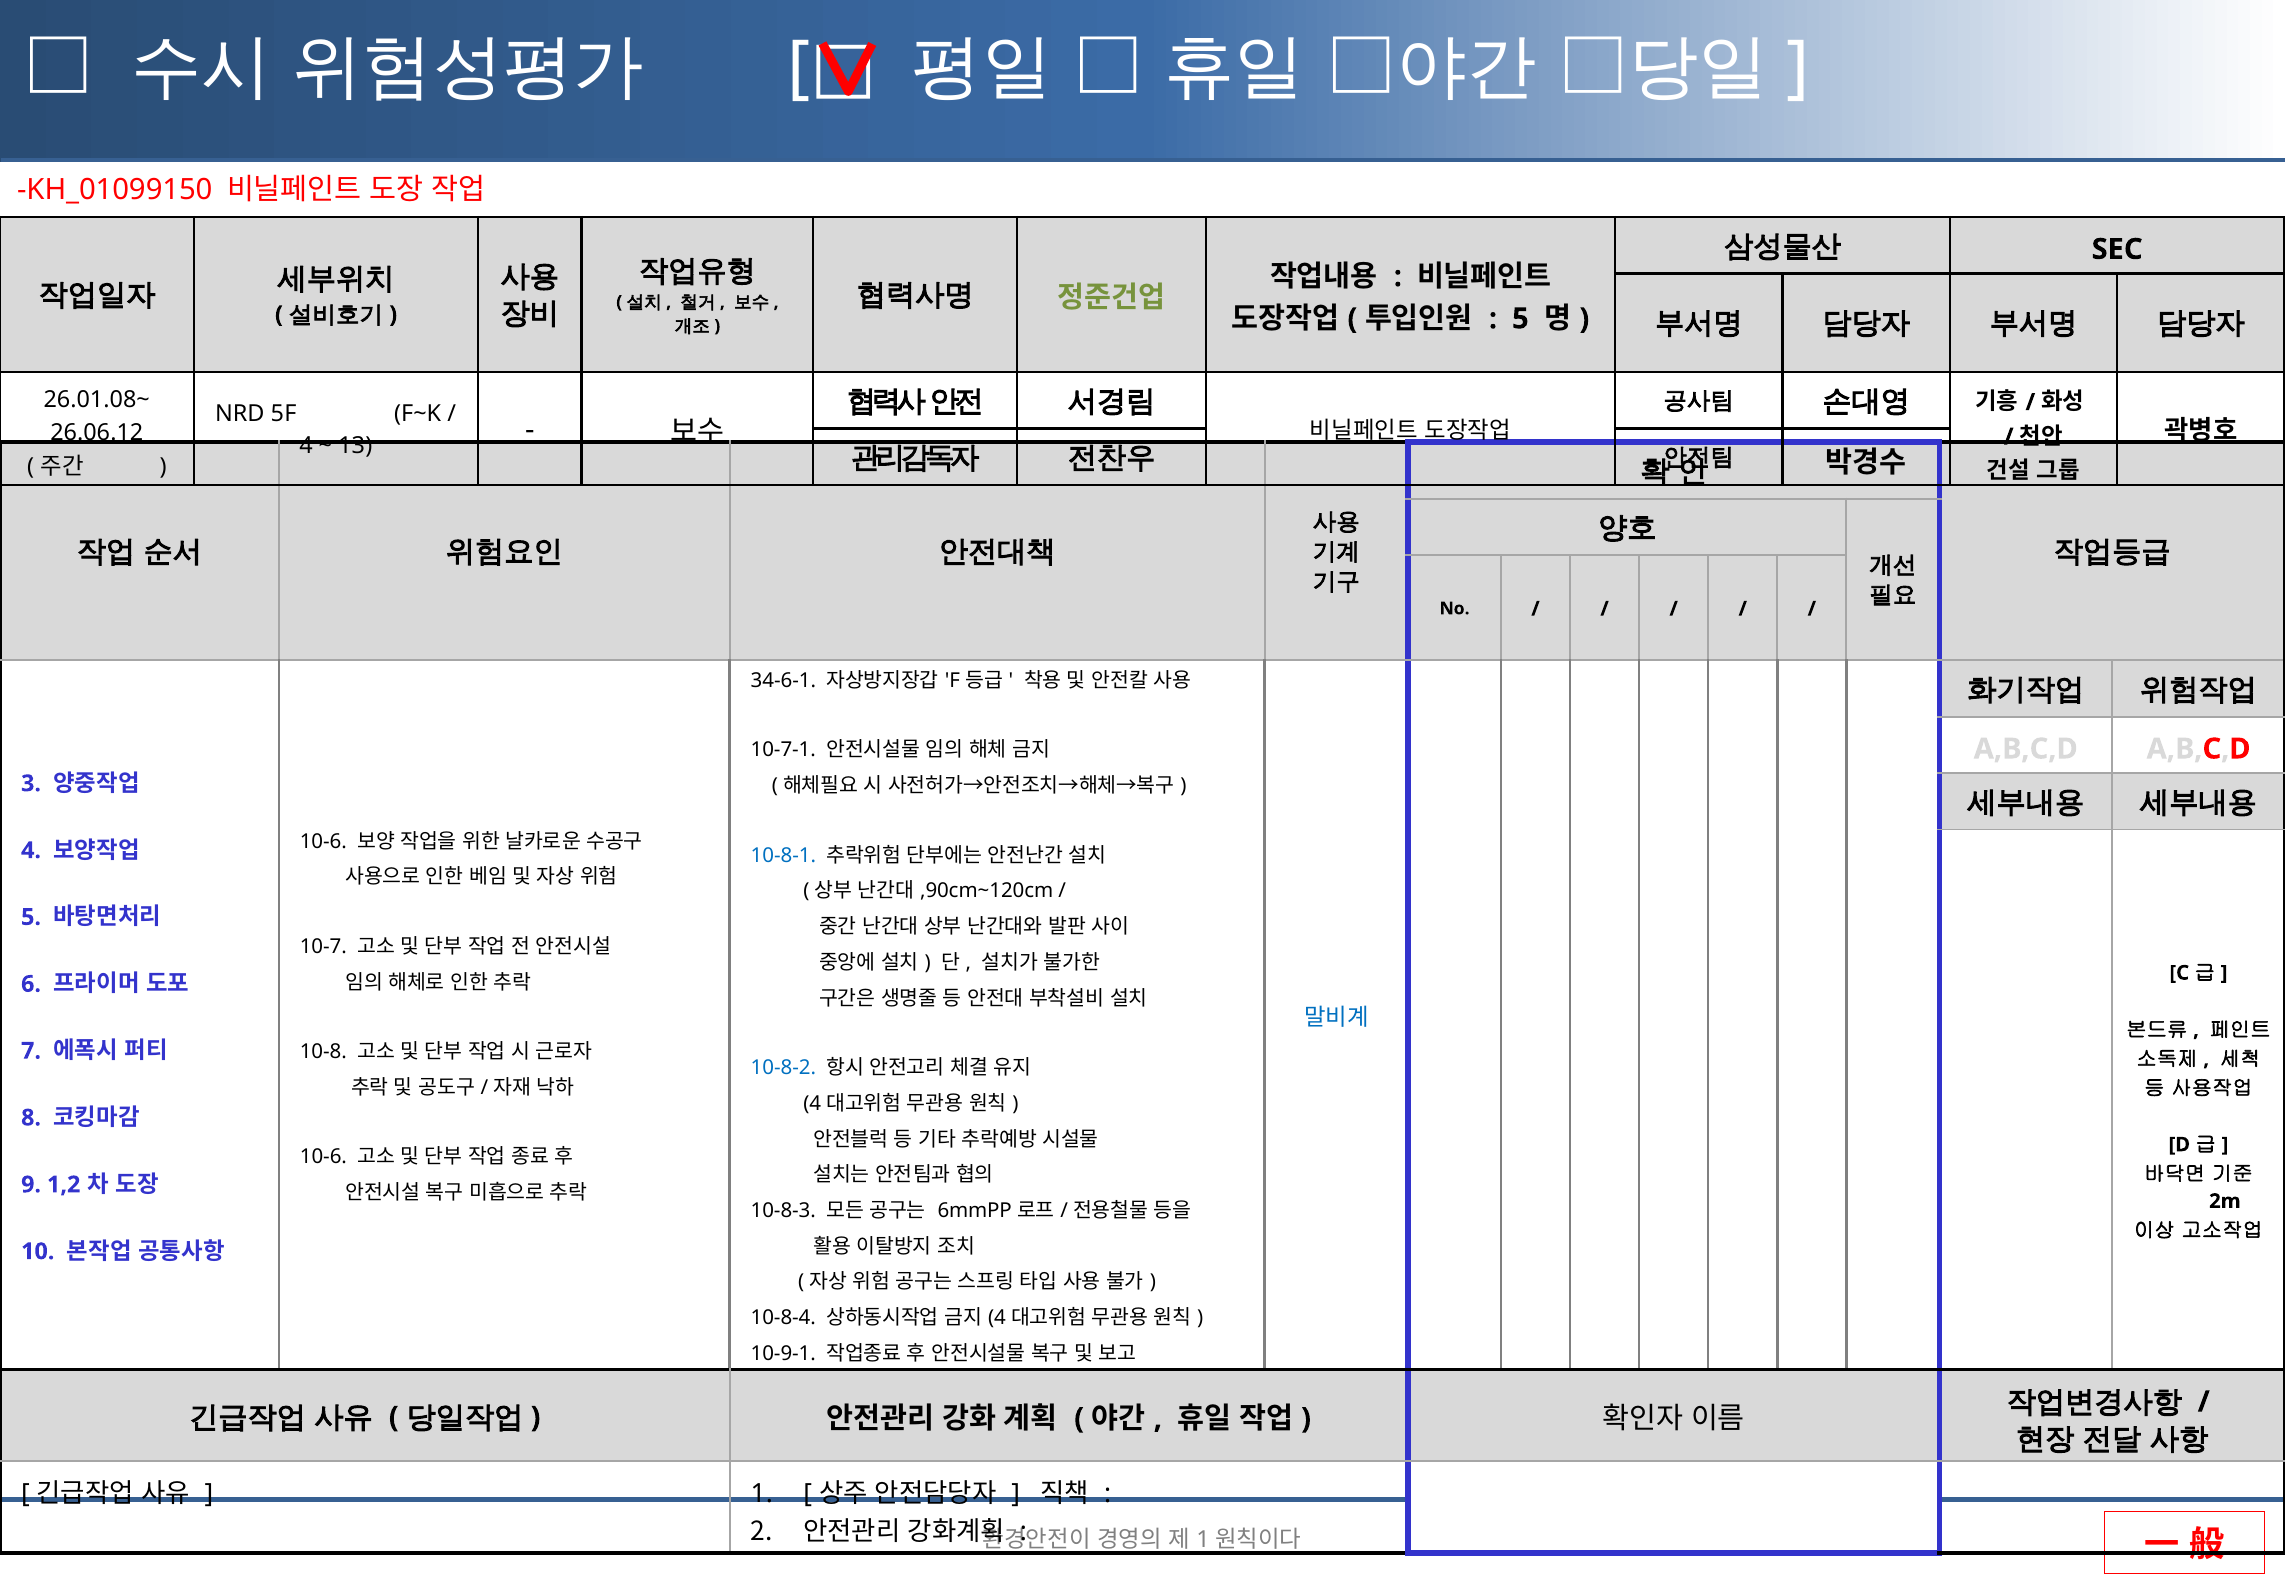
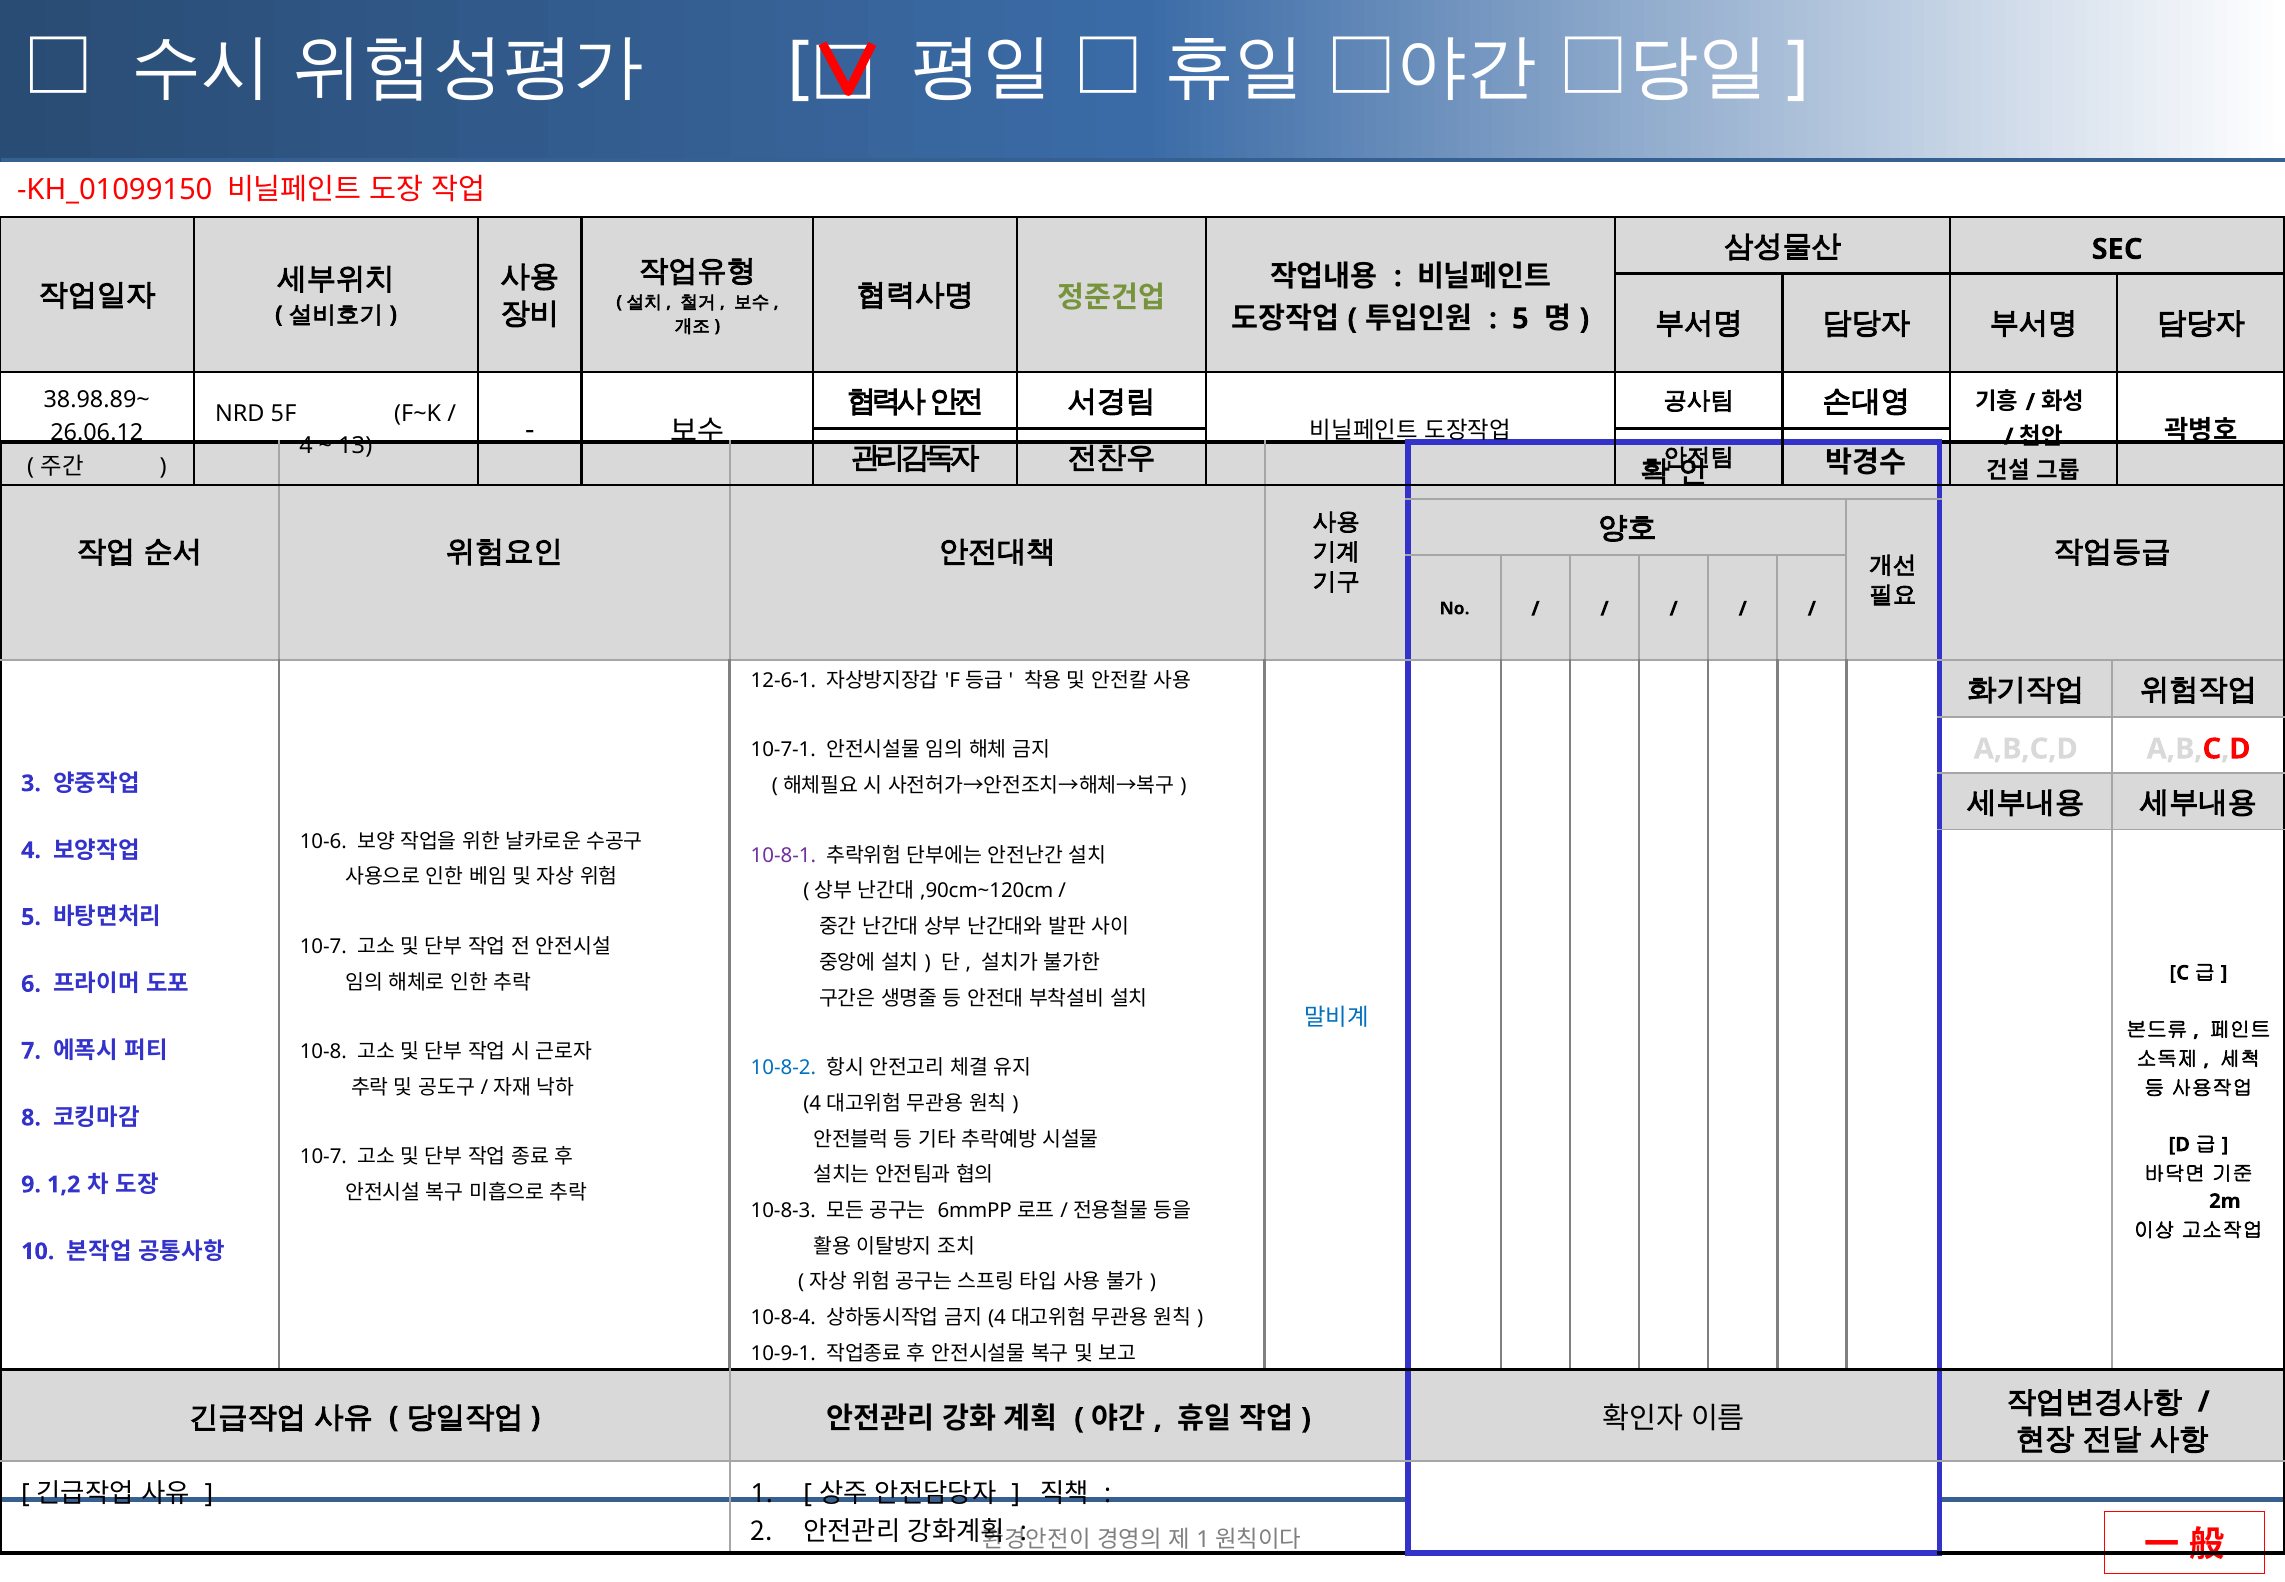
26.01.08~: 26.01.08~ -> 38.98.89~ (97, 400)
34-6-1: 34-6-1 -> 12-6-1 (783, 681)
10-8-1 colour: blue -> purple (783, 855)
10-6: 10-6 -> 10-7 (323, 1157)
